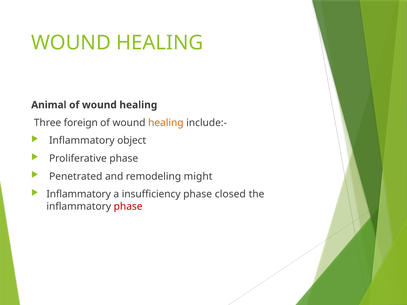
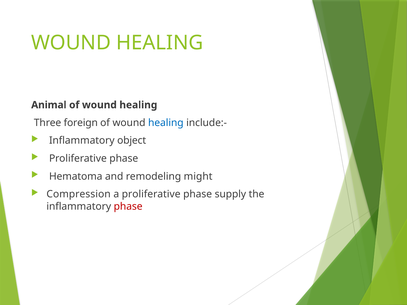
healing colour: orange -> blue (166, 123)
Penetrated: Penetrated -> Hematoma (76, 176)
Inflammatory: Inflammatory -> Compression (79, 194)
a insufficiency: insufficiency -> proliferative (151, 194)
closed: closed -> supply (230, 194)
